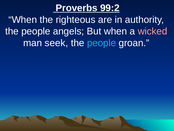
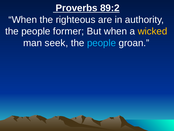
99:2: 99:2 -> 89:2 (110, 8)
angels: angels -> former (68, 31)
wicked colour: pink -> yellow (152, 31)
